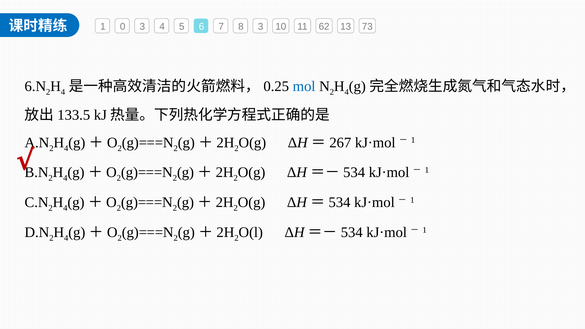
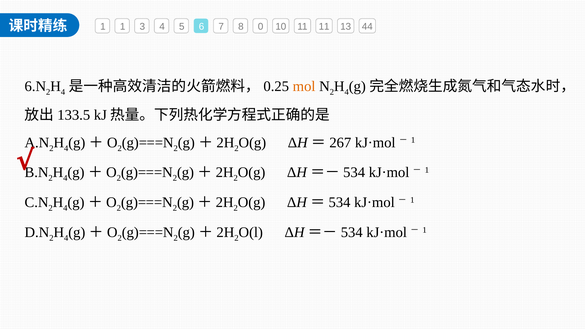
0: 0 -> 1 (123, 26)
8 3: 3 -> 0 (261, 26)
11 62: 62 -> 11 (324, 26)
73: 73 -> 44 (367, 26)
mol colour: blue -> orange (304, 86)
